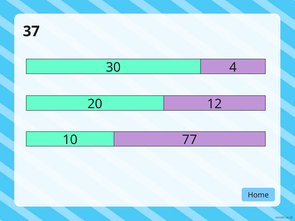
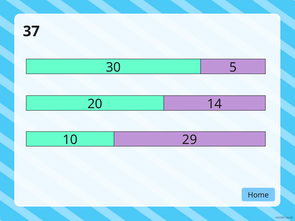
4: 4 -> 5 (233, 67)
12: 12 -> 14 (215, 104)
77: 77 -> 29 (190, 140)
